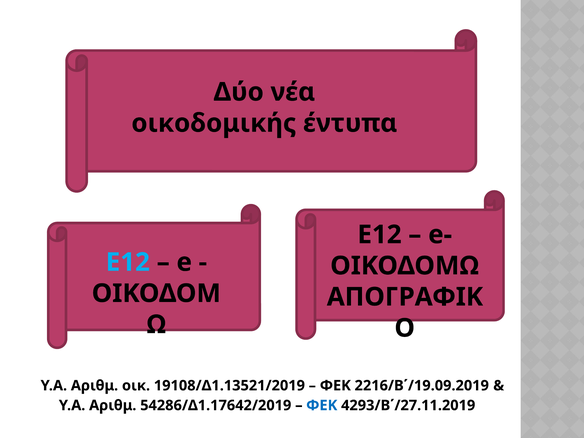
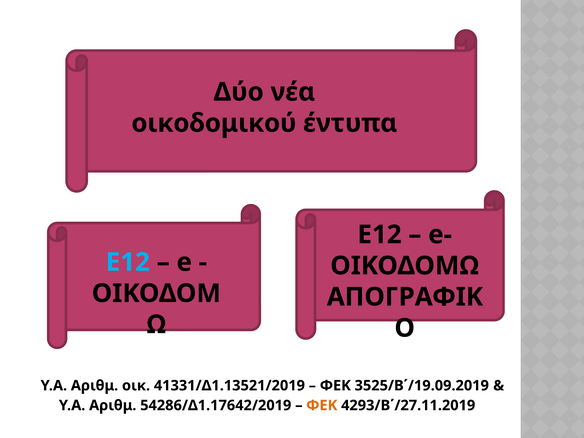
οικοδομικής: οικοδομικής -> οικοδομικού (214, 123)
19108/Δ1.13521/2019: 19108/Δ1.13521/2019 -> 41331/Δ1.13521/2019 (229, 386)
2216/Β΄/19.09.2019: 2216/Β΄/19.09.2019 -> 3525/Β΄/19.09.2019 (422, 386)
ΦΕΚ colour: blue -> orange (322, 405)
